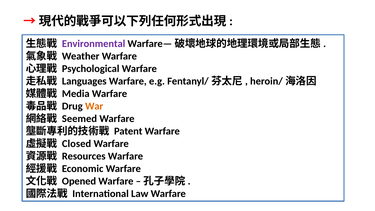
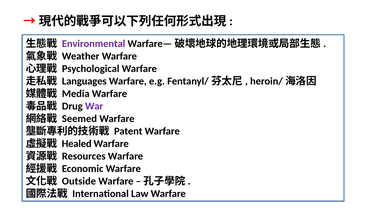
War colour: orange -> purple (94, 106)
Closed: Closed -> Healed (77, 144)
Opened: Opened -> Outside (79, 181)
